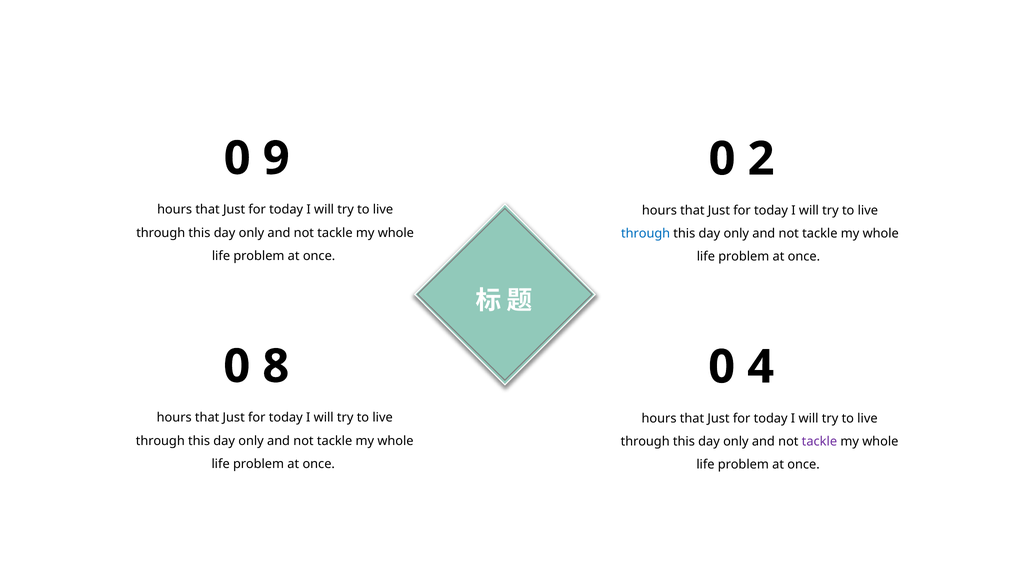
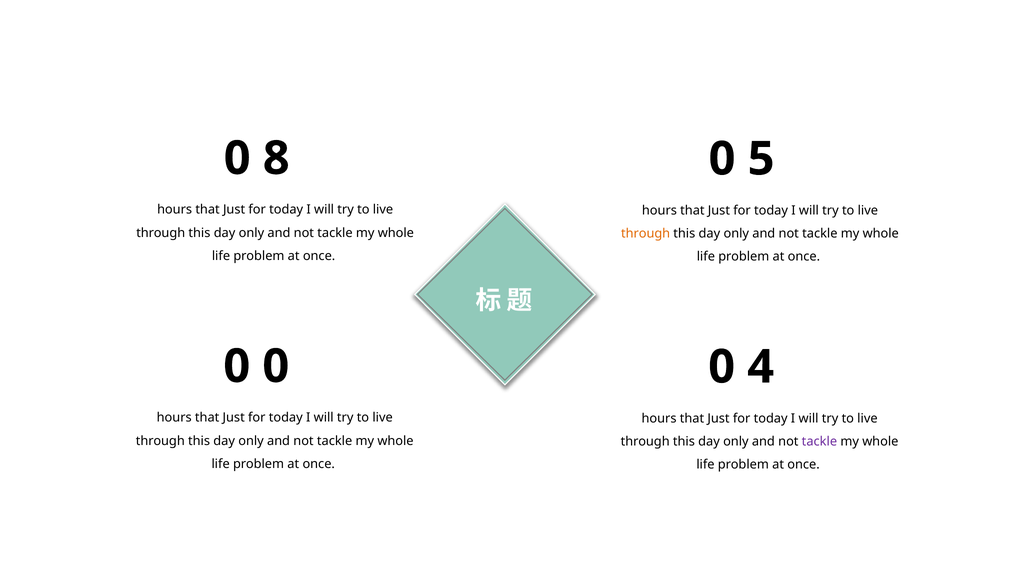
9: 9 -> 8 (276, 158)
2: 2 -> 5 (761, 159)
through colour: blue -> orange (646, 233)
0 8: 8 -> 0 (276, 366)
